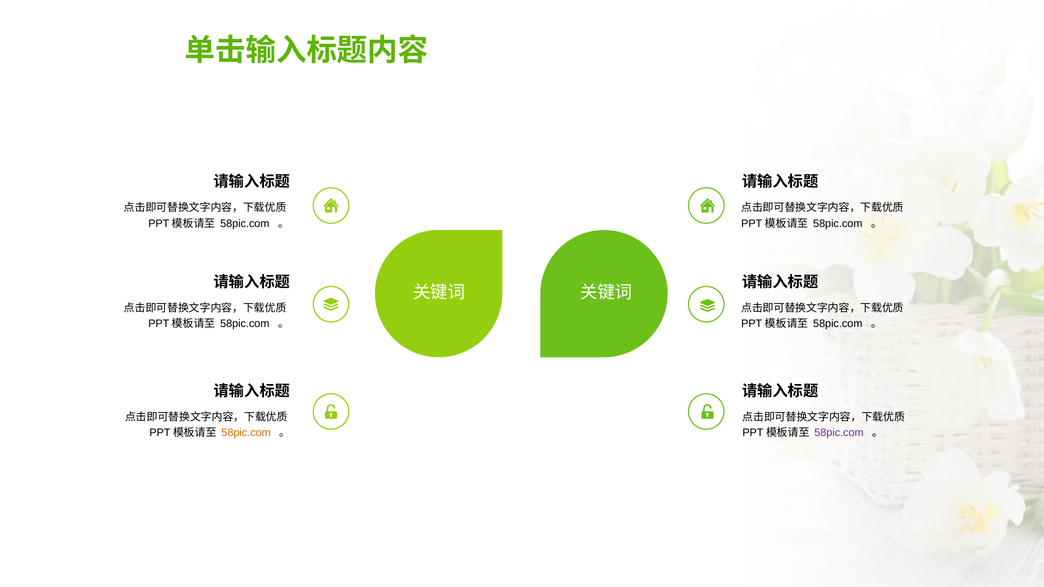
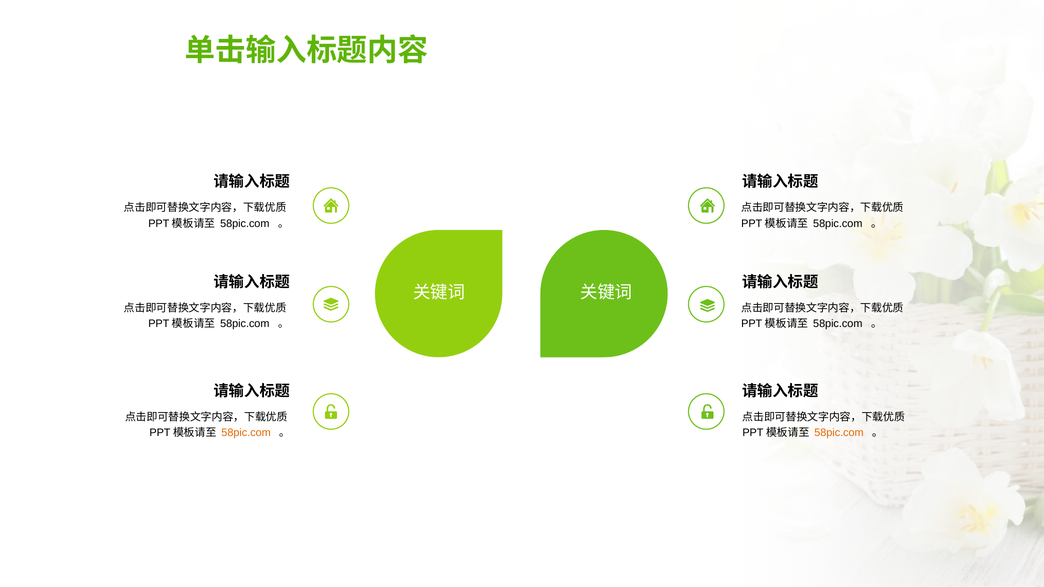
58pic.com colour: purple -> orange (839, 433)
